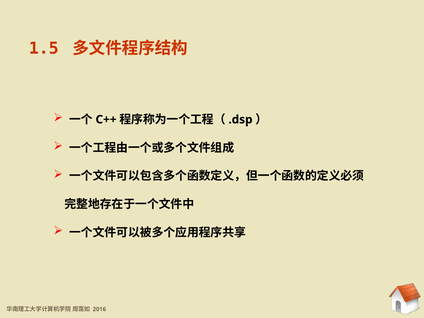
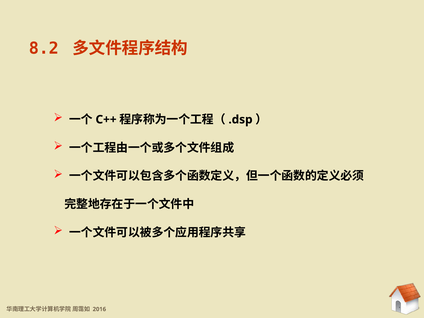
1.5: 1.5 -> 8.2 (44, 48)
